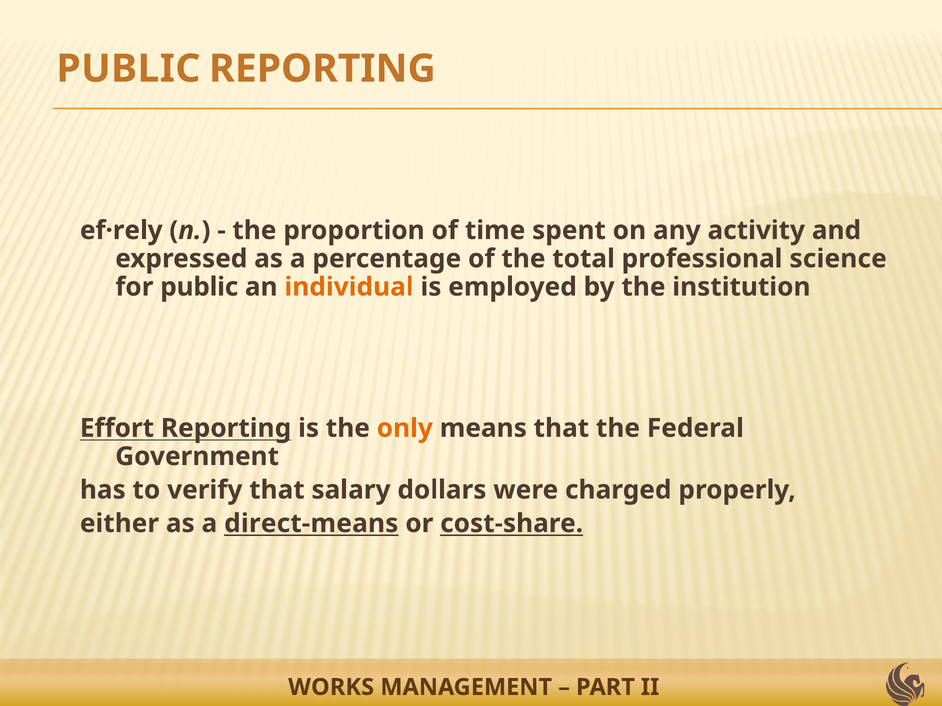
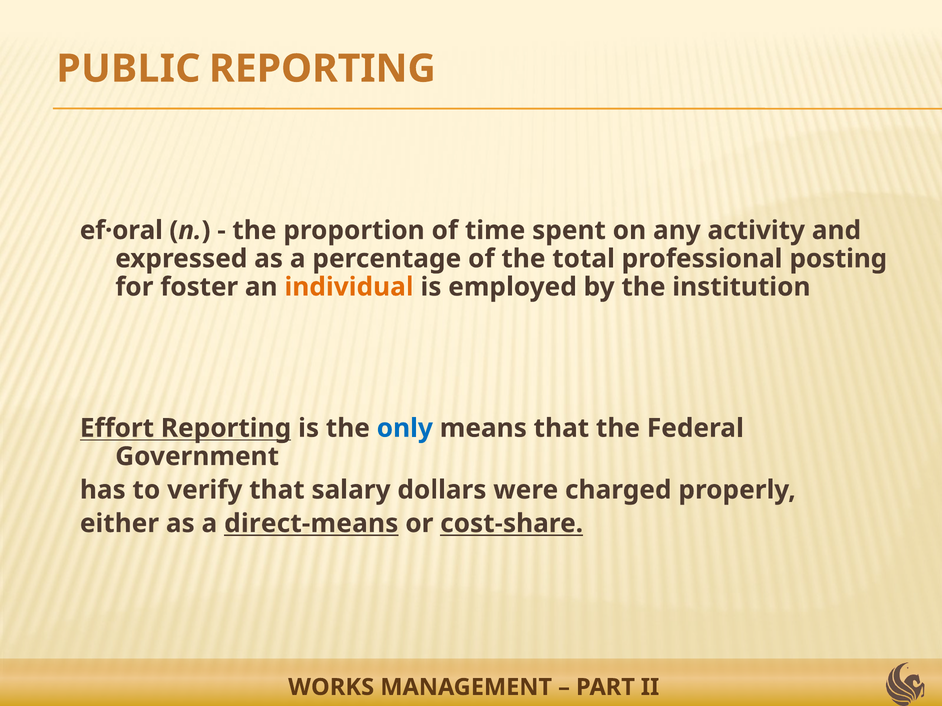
ef·rely: ef·rely -> ef·oral (121, 231)
science: science -> posting (838, 259)
for public: public -> foster (199, 287)
only colour: orange -> blue (405, 428)
